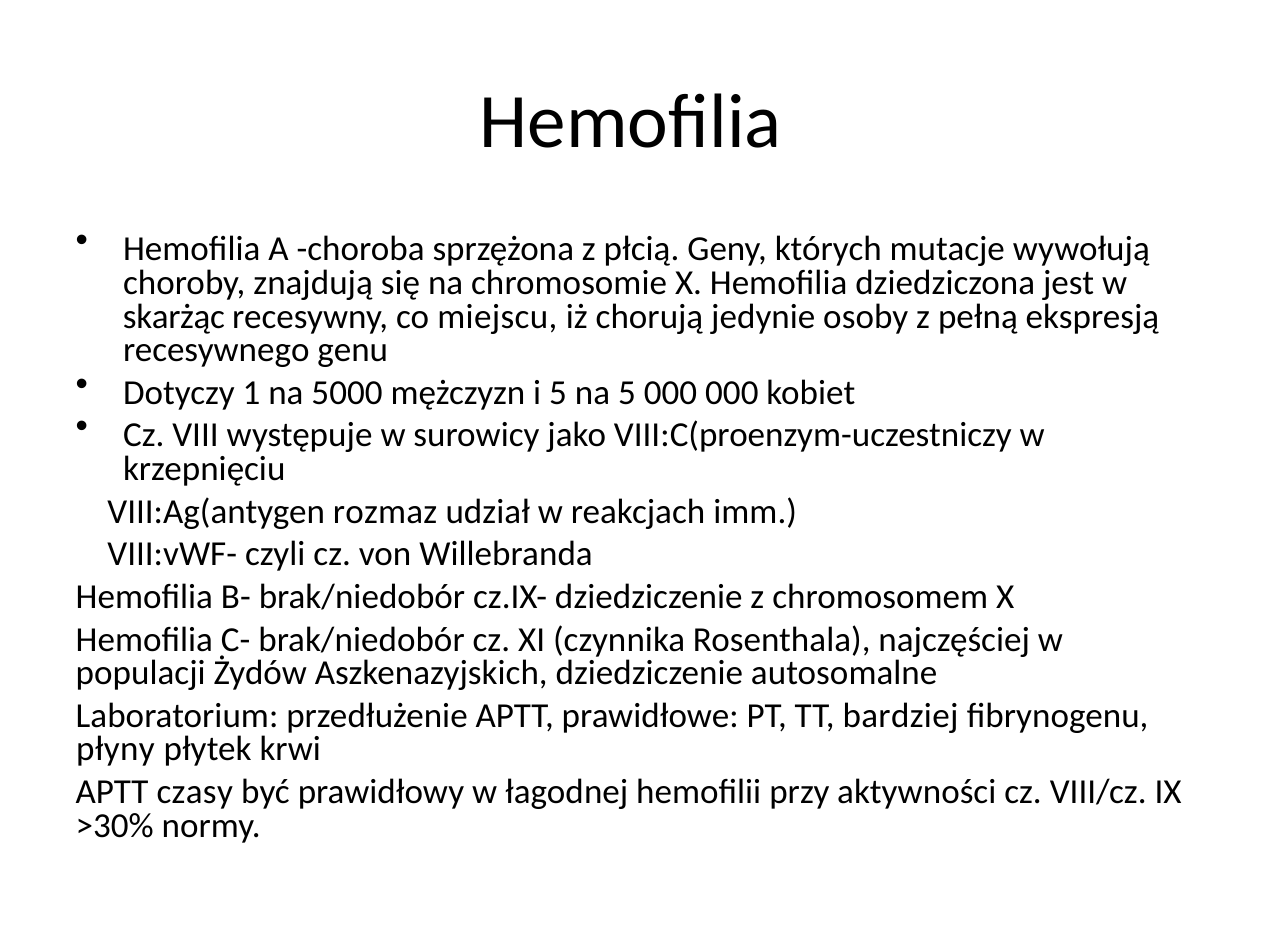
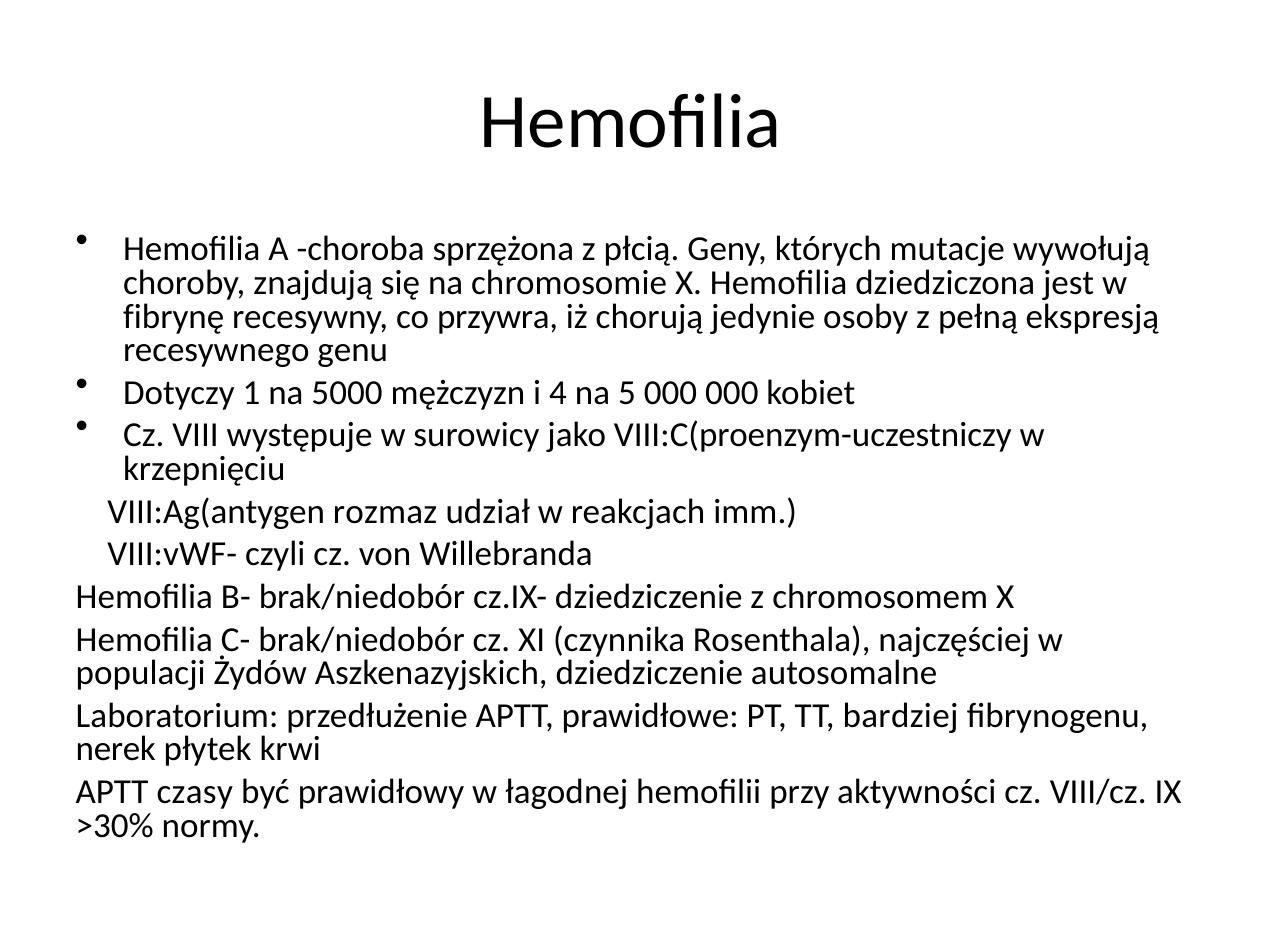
skarżąc: skarżąc -> fibrynę (174, 317)
miejscu: miejscu -> przywra (498, 317)
i 5: 5 -> 4 (558, 393)
płyny: płyny -> nerek (116, 750)
